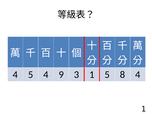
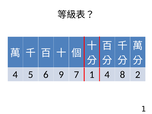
5 4: 4 -> 6 (46, 75)
3: 3 -> 7 (77, 75)
1 5: 5 -> 4 (107, 75)
8 4: 4 -> 2 (138, 75)
